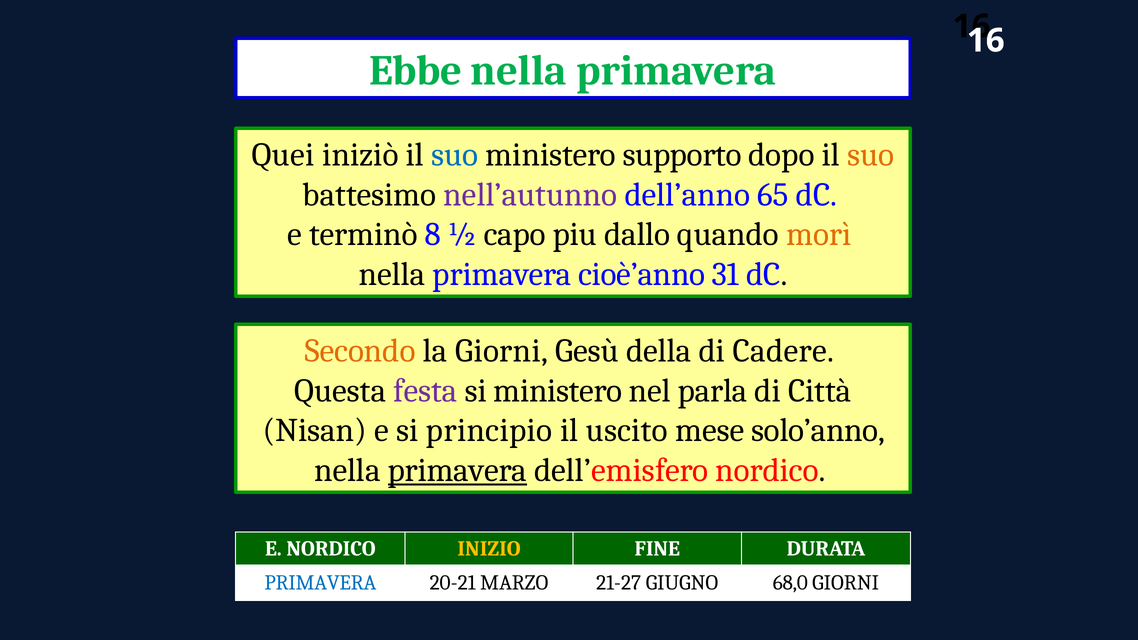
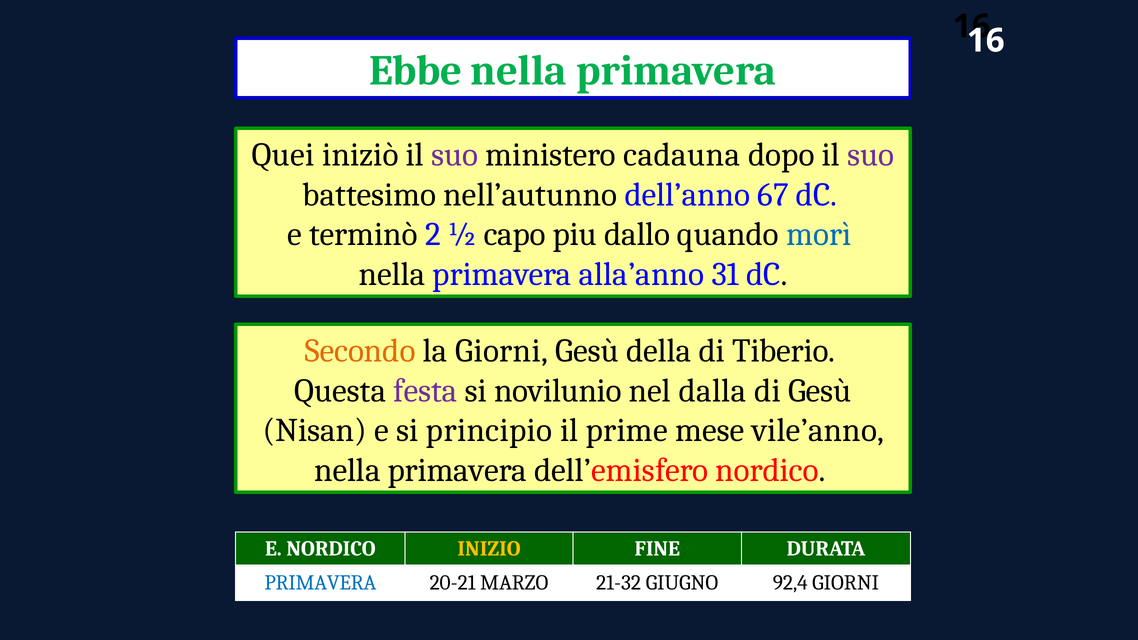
suo colour: blue -> purple (455, 155)
supporto: supporto -> cadauna (682, 155)
suo colour: orange -> purple (871, 155)
nell’autunno colour: purple -> black (530, 195)
65: 65 -> 67 (773, 195)
8: 8 -> 2 (433, 235)
morì colour: orange -> blue (819, 235)
cioè’anno: cioè’anno -> alla’anno (641, 274)
Cadere: Cadere -> Tiberio (784, 351)
si ministero: ministero -> novilunio (558, 391)
parla: parla -> dalla (712, 391)
di Città: Città -> Gesù (820, 391)
uscito: uscito -> prime (627, 431)
solo’anno: solo’anno -> vile’anno (818, 431)
primavera underline: present -> none (457, 470)
21-27: 21-27 -> 21-32 (619, 583)
68,0: 68,0 -> 92,4 (790, 583)
